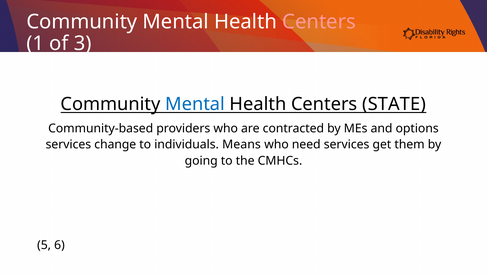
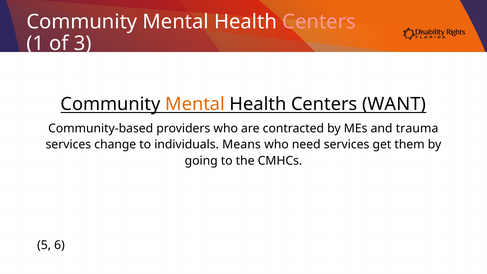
Mental colour: blue -> orange (195, 104)
STATE: STATE -> WANT (394, 104)
options: options -> trauma (417, 128)
